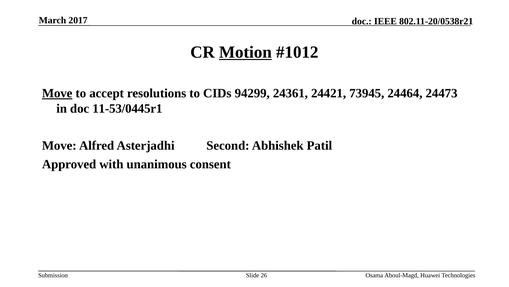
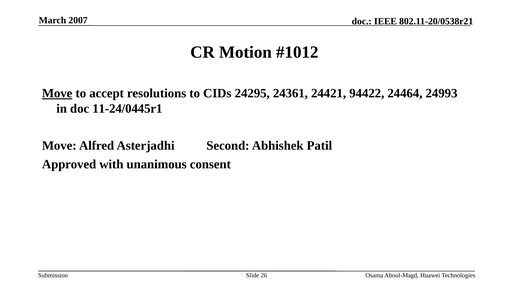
2017: 2017 -> 2007 (78, 20)
Motion underline: present -> none (245, 52)
94299: 94299 -> 24295 (252, 93)
73945: 73945 -> 94422 (367, 93)
24473: 24473 -> 24993 (442, 93)
11-53/0445r1: 11-53/0445r1 -> 11-24/0445r1 (127, 108)
